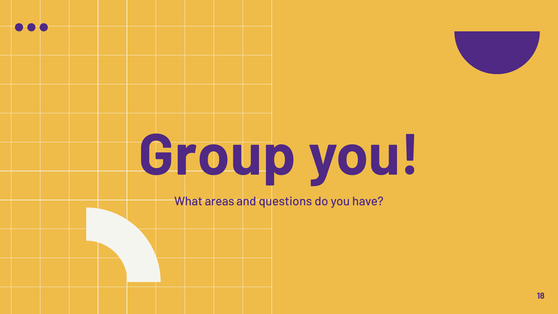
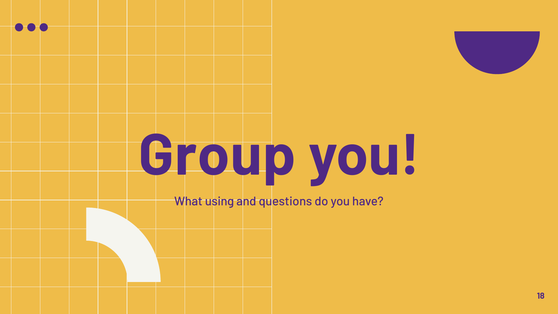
areas: areas -> using (220, 201)
